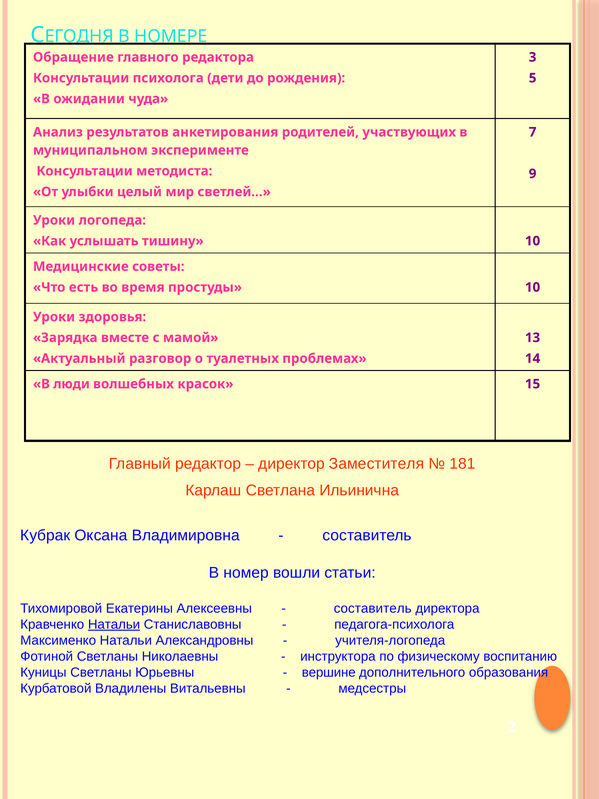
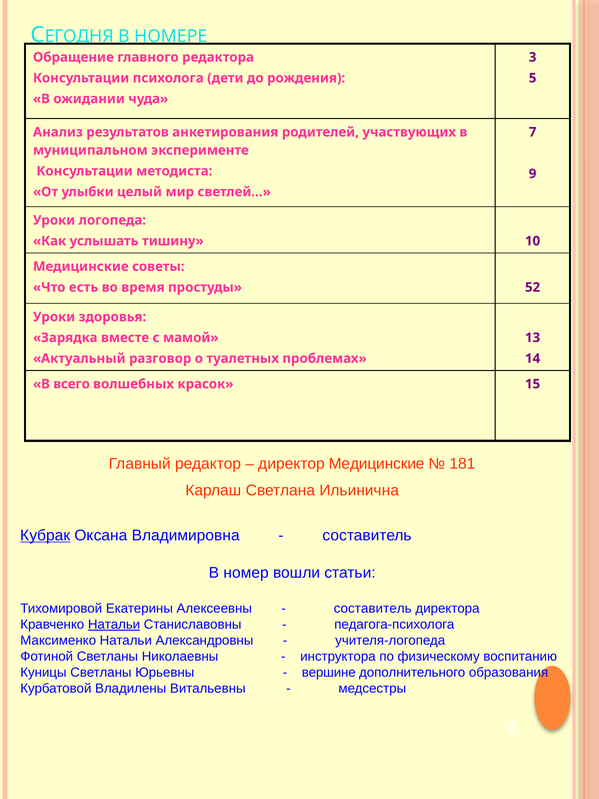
простуды 10: 10 -> 52 (533, 287)
люди: люди -> всего (72, 384)
директор Заместителя: Заместителя -> Медицинские (377, 464)
Кубрак underline: none -> present (45, 535)
